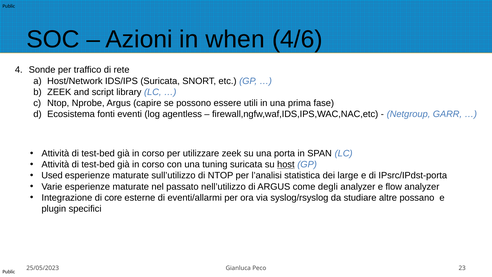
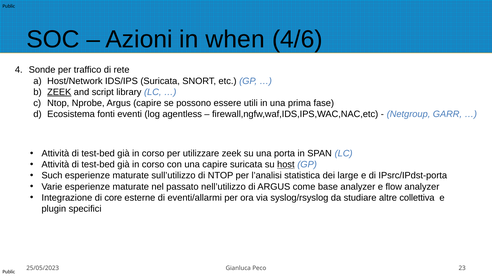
ZEEK underline: none -> present (59, 92)
una tuning: tuning -> capire (215, 164)
Used: Used -> Such (52, 175)
degli: degli -> base (328, 187)
possano: possano -> collettiva (417, 198)
